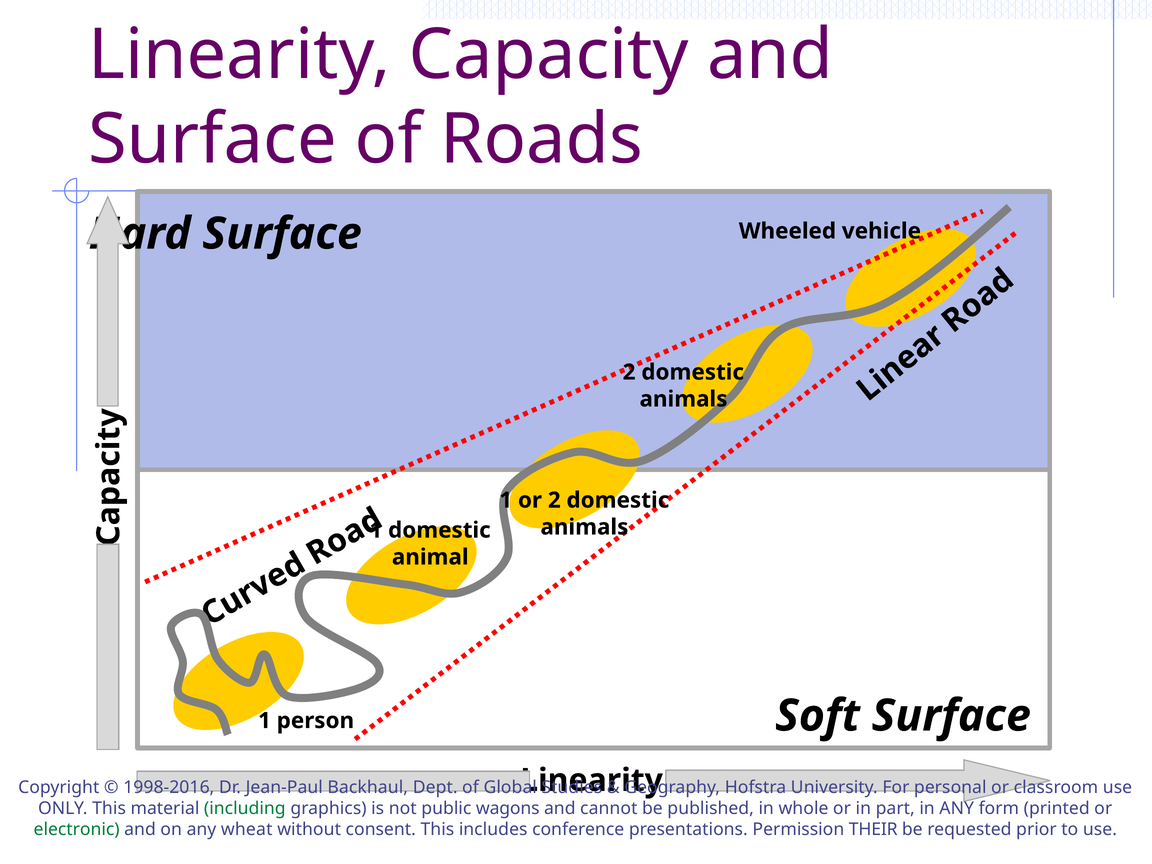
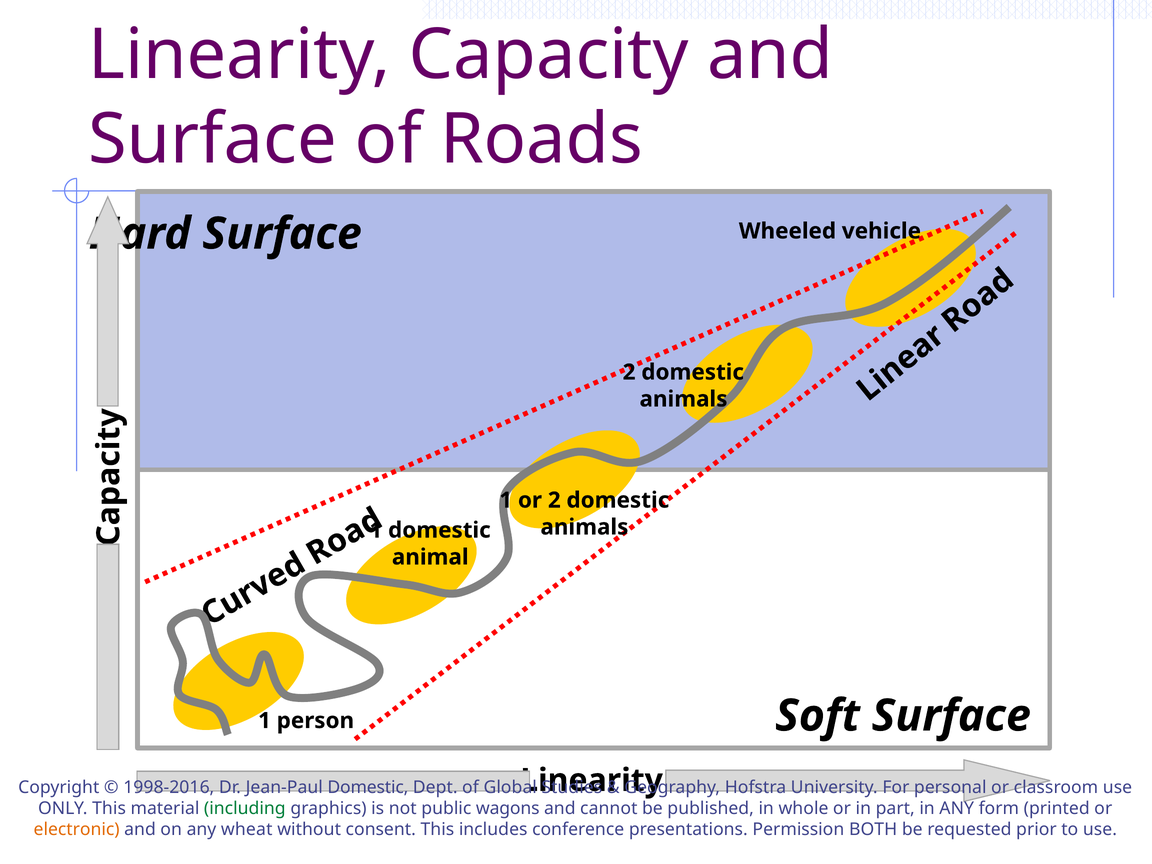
Jean-Paul Backhaul: Backhaul -> Domestic (368, 787)
electronic colour: green -> orange (77, 830)
THEIR: THEIR -> BOTH (873, 830)
